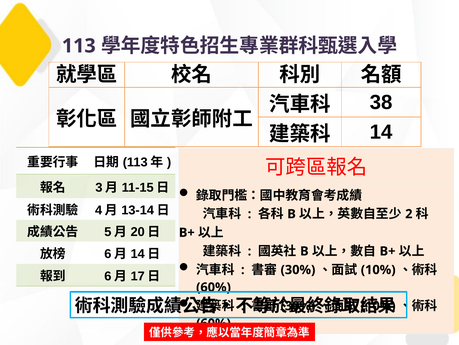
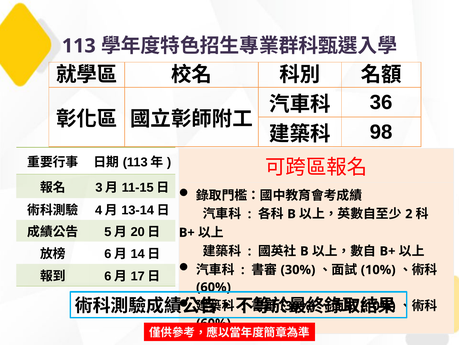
38: 38 -> 36 (381, 102)
14: 14 -> 98 (381, 132)
